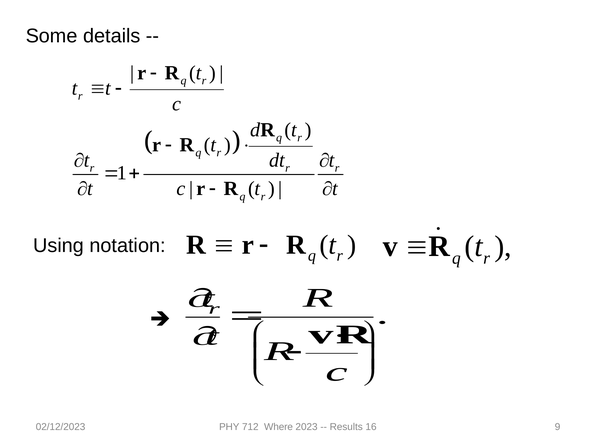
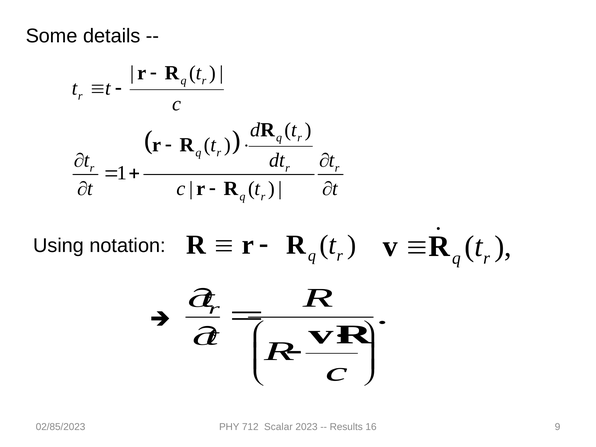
02/12/2023: 02/12/2023 -> 02/85/2023 (61, 427)
Where: Where -> Scalar (278, 427)
